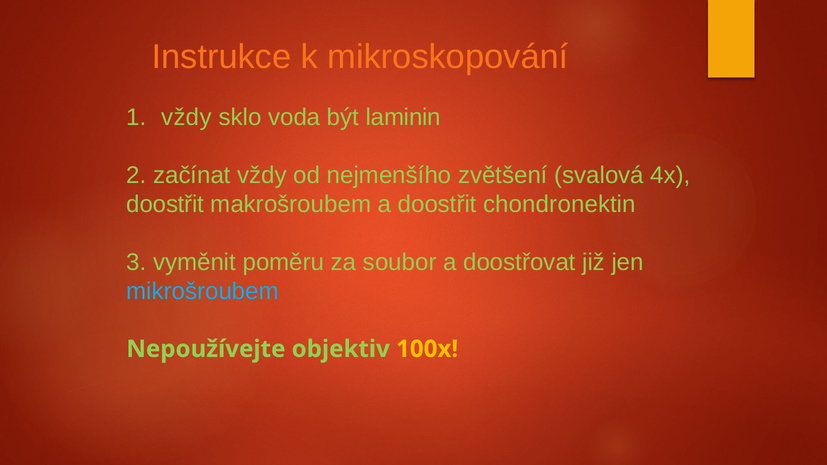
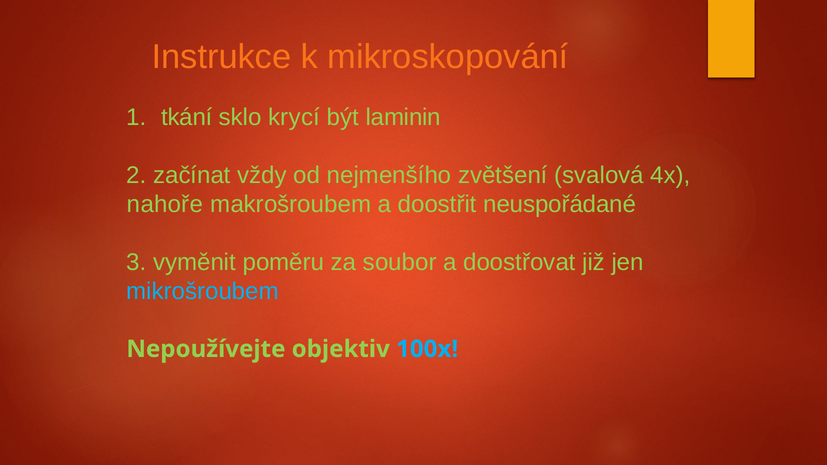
vždy: vždy -> tkání (187, 117)
voda: voda -> krycí (294, 117)
doostřit: doostřit -> nahoře (165, 204)
chondronektin: chondronektin -> neuspořádané (560, 204)
100x colour: yellow -> light blue (427, 349)
